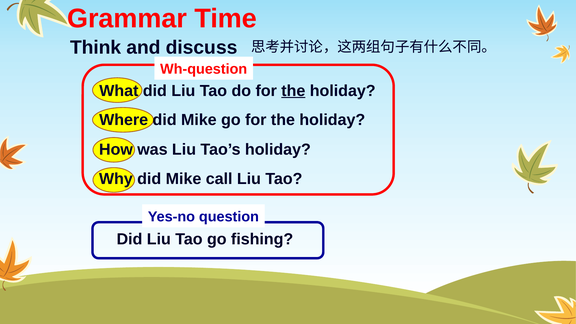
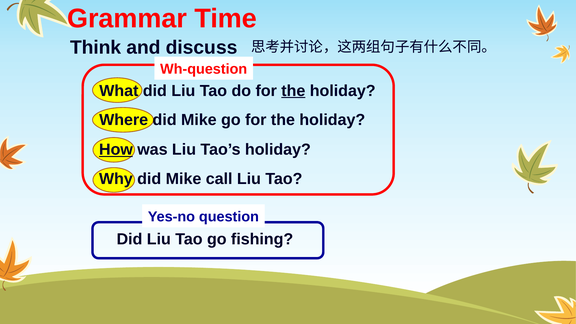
How underline: none -> present (116, 149)
